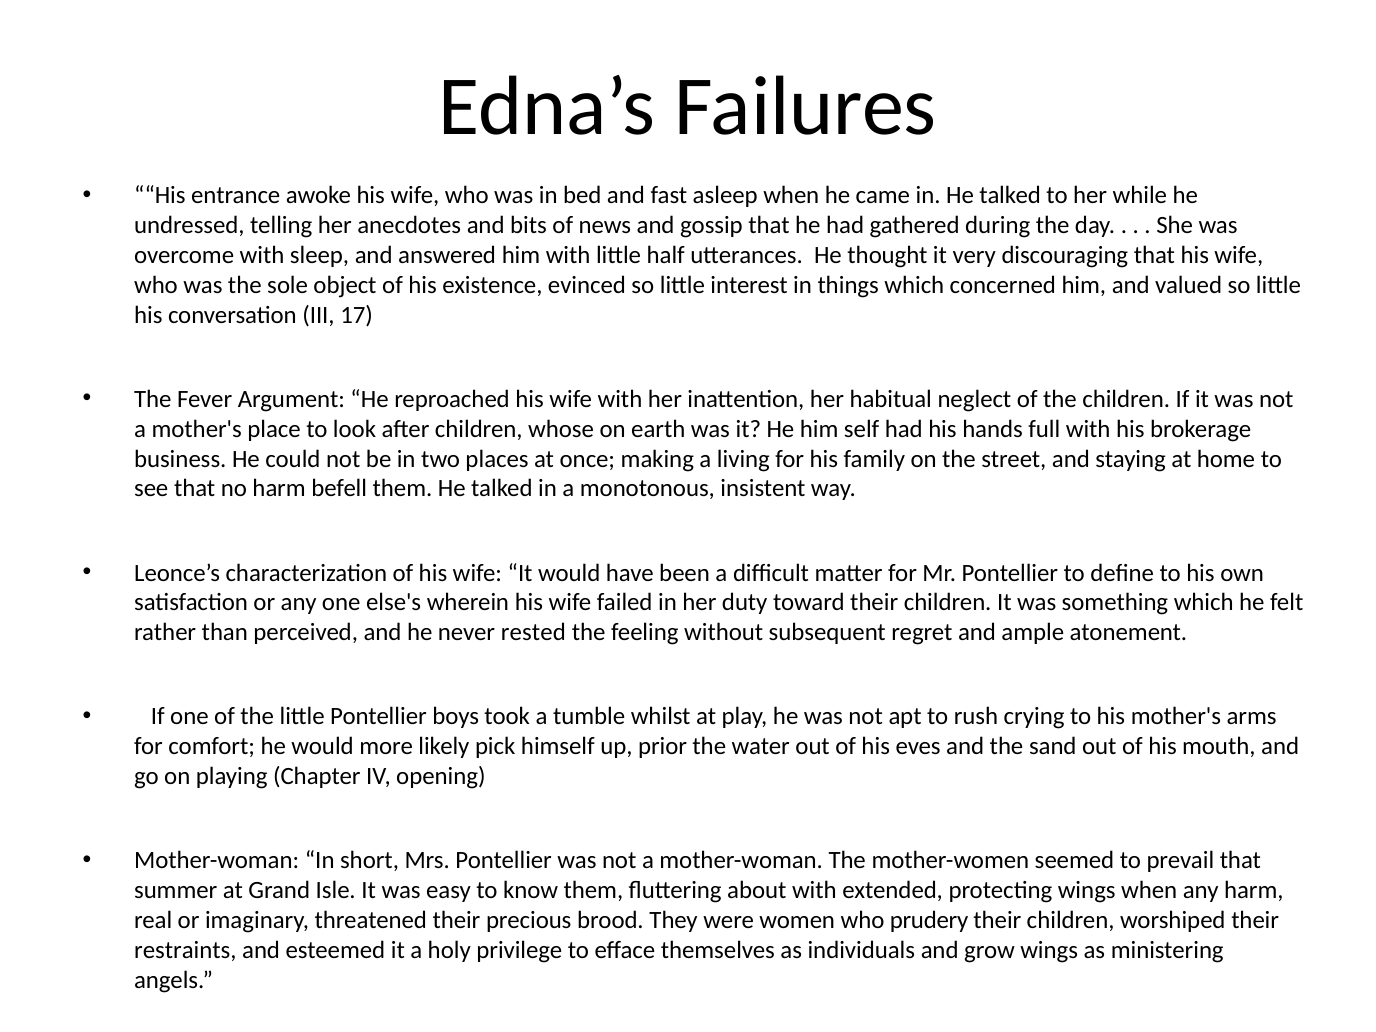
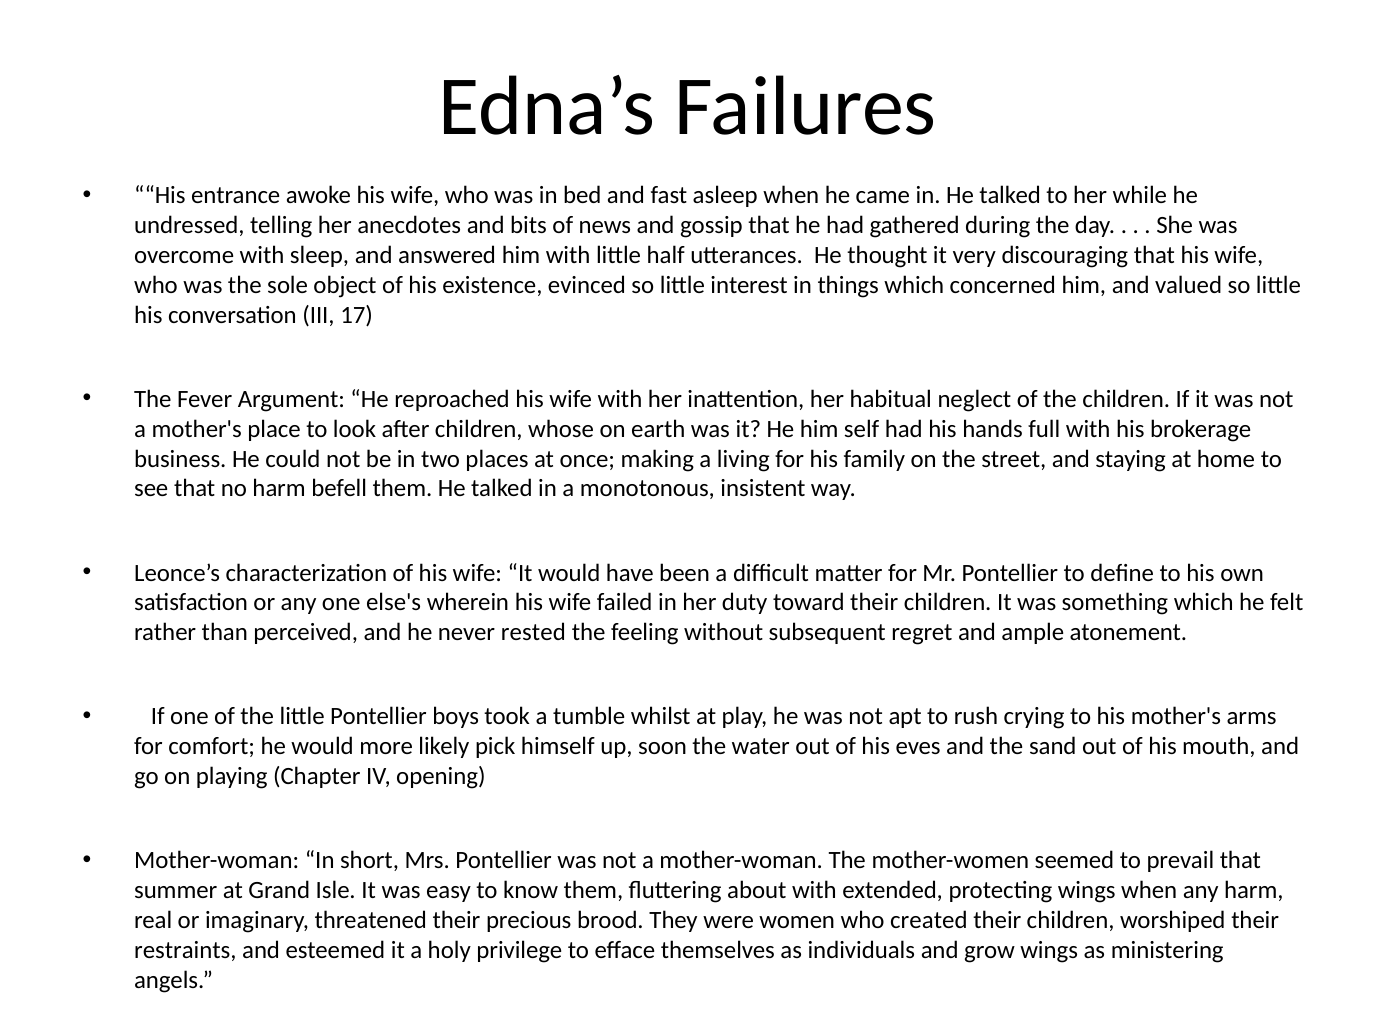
prior: prior -> soon (663, 747)
prudery: prudery -> created (929, 920)
